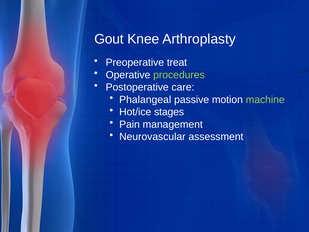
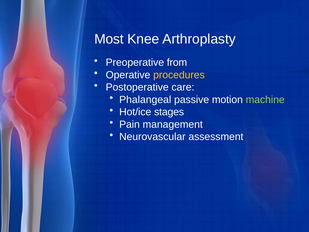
Gout: Gout -> Most (109, 39)
treat: treat -> from (177, 63)
procedures colour: light green -> yellow (179, 75)
